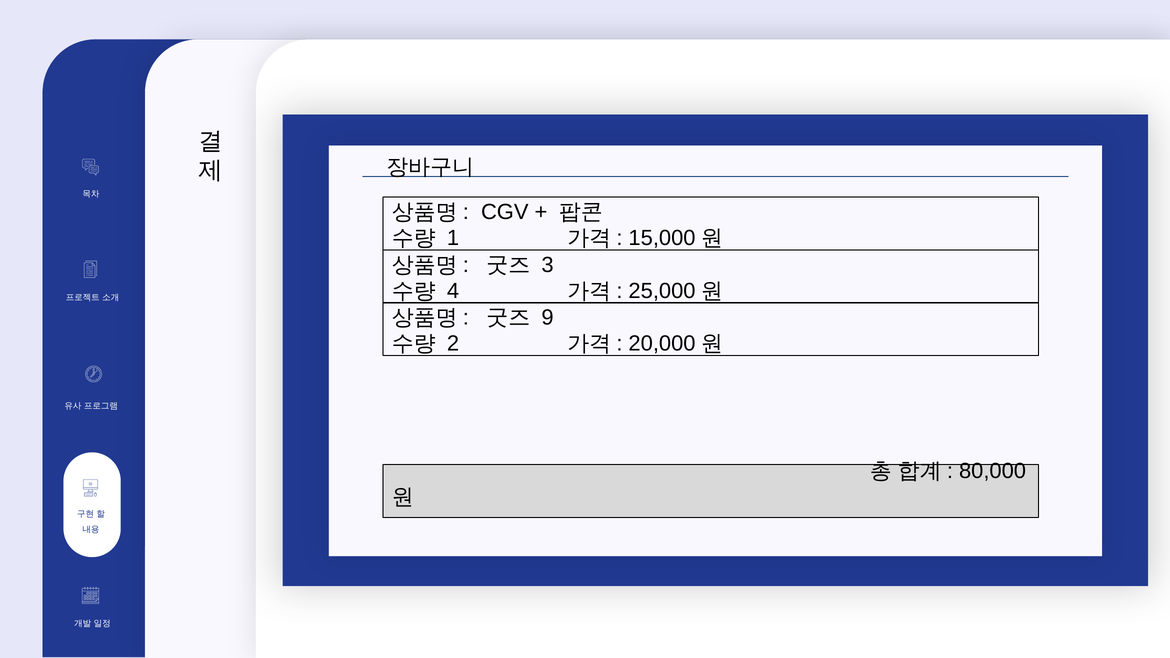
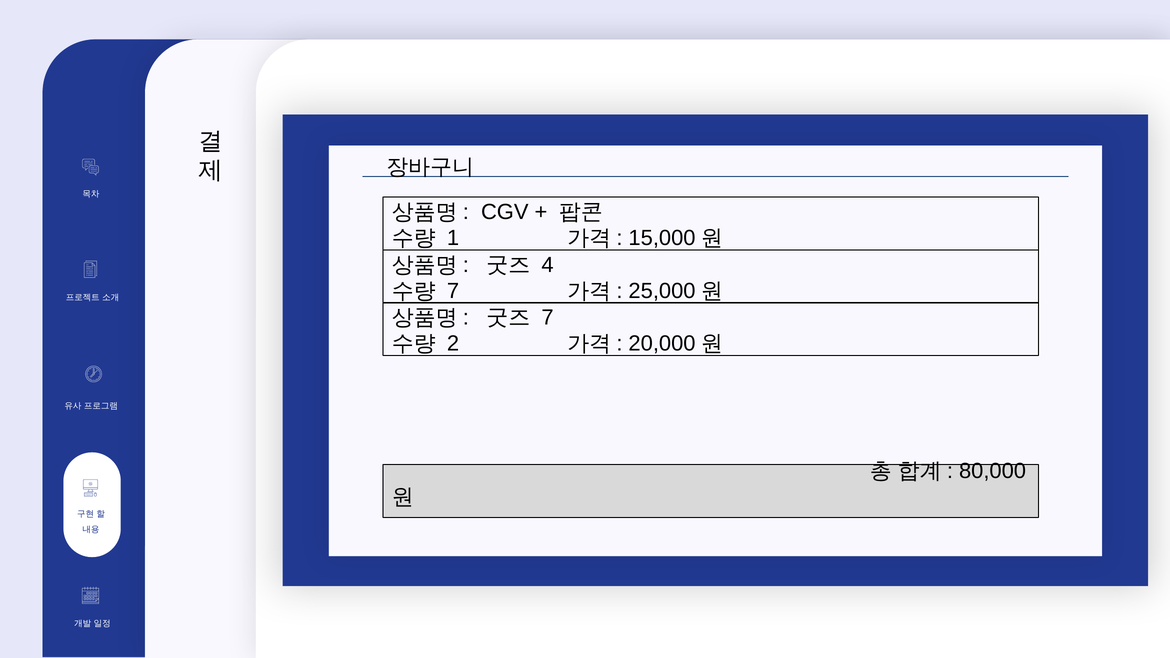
3: 3 -> 4 (548, 265)
4: 4 -> 7 (453, 291)
9: 9 -> 7 (548, 317)
